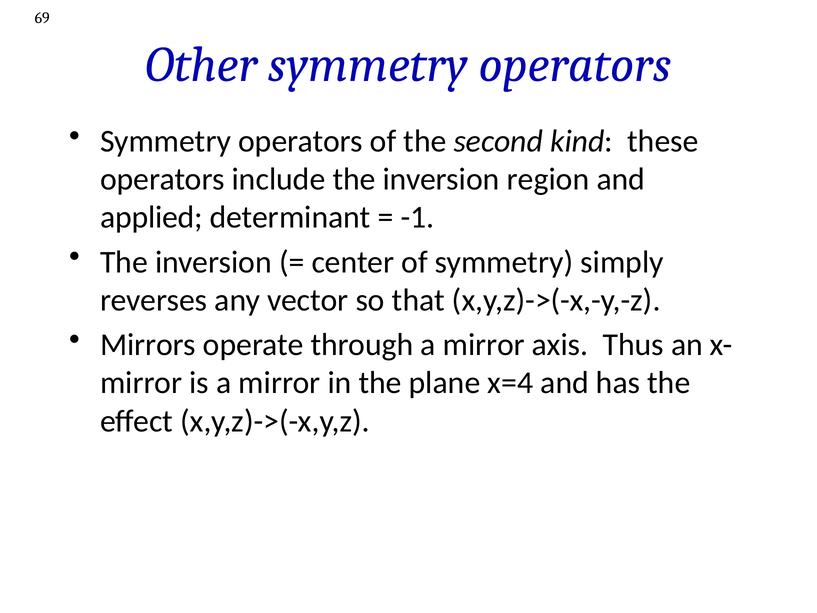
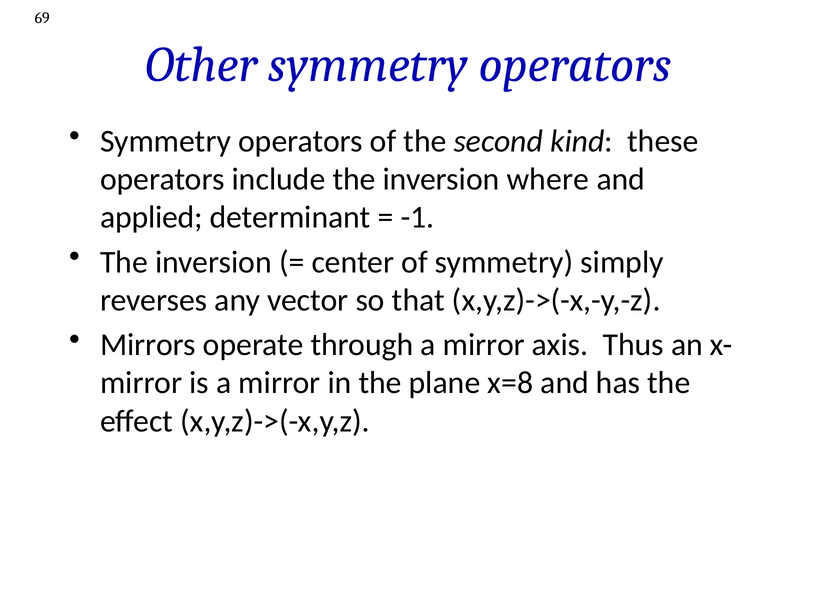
region: region -> where (548, 179)
x=4: x=4 -> x=8 (510, 383)
